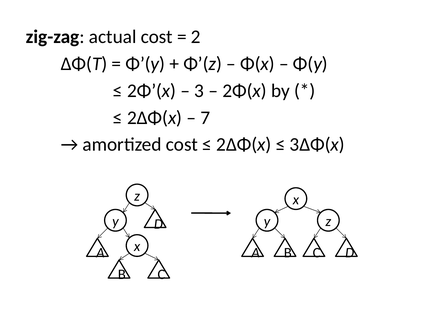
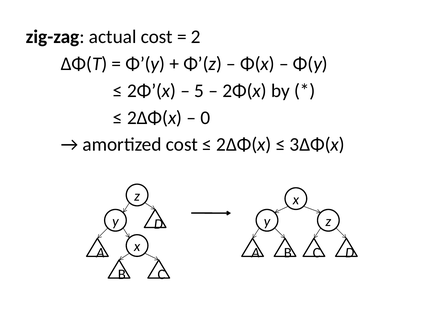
3: 3 -> 5 (199, 91)
7: 7 -> 0 (205, 118)
